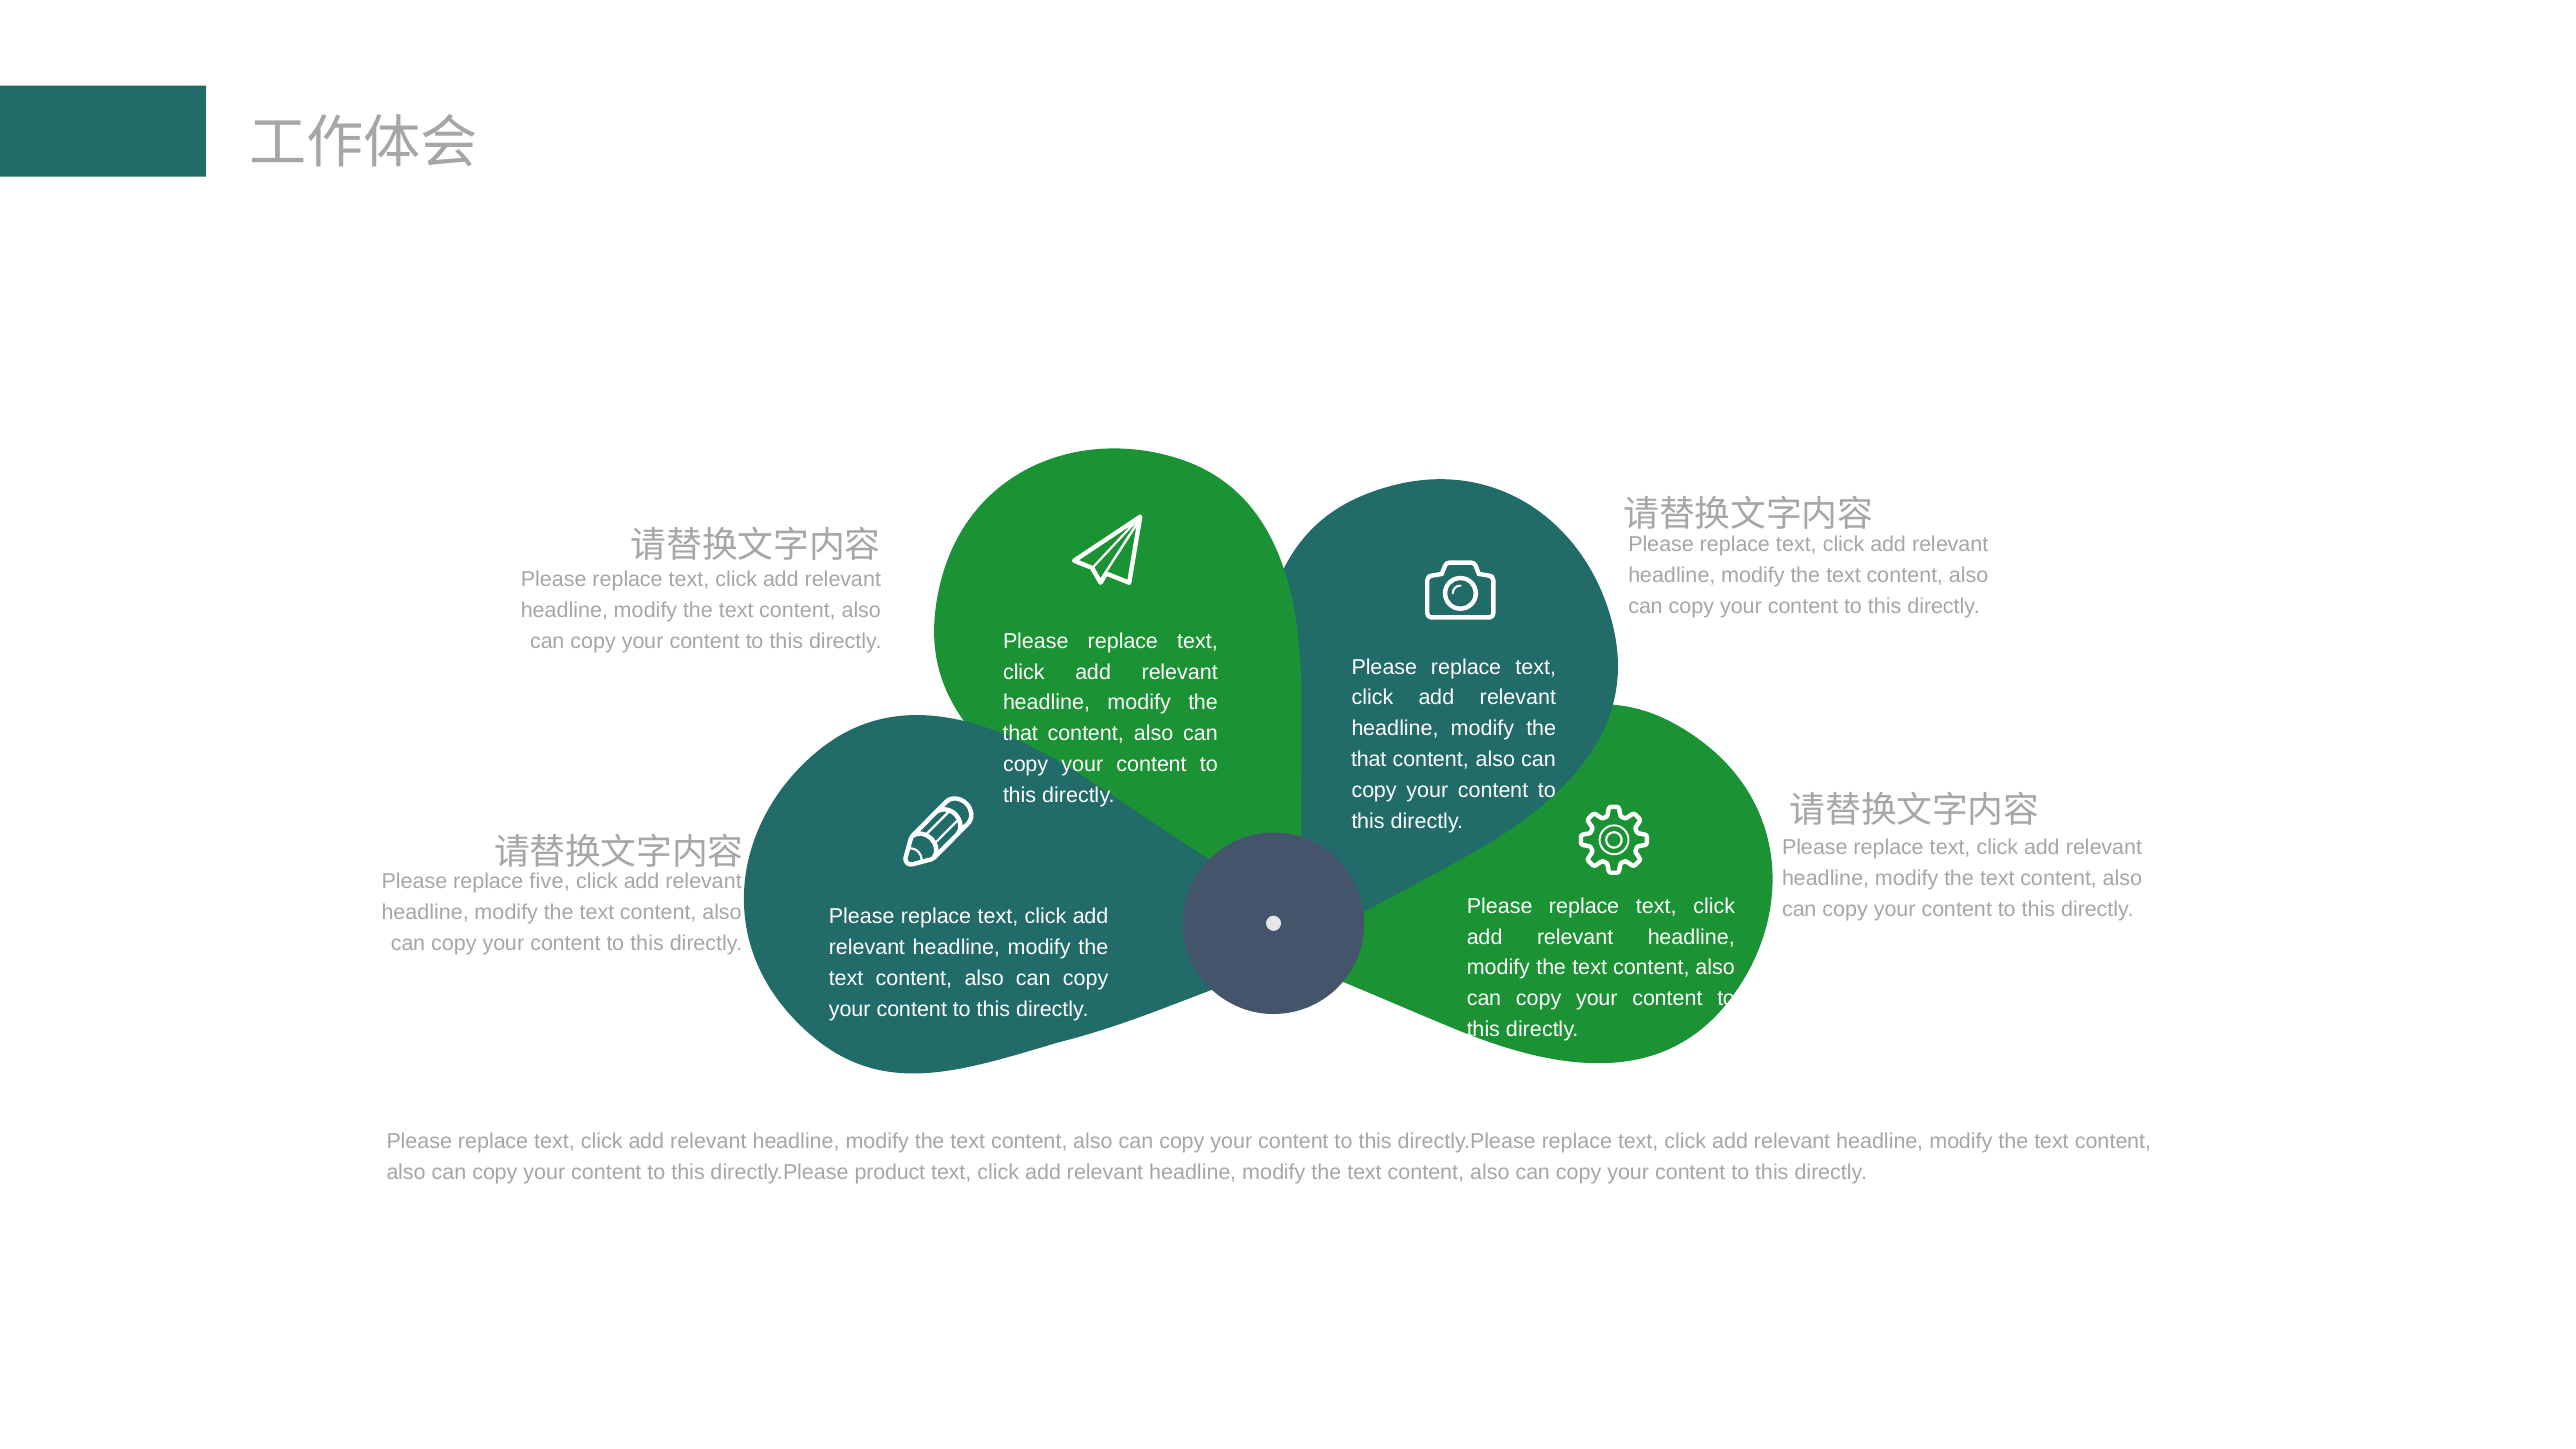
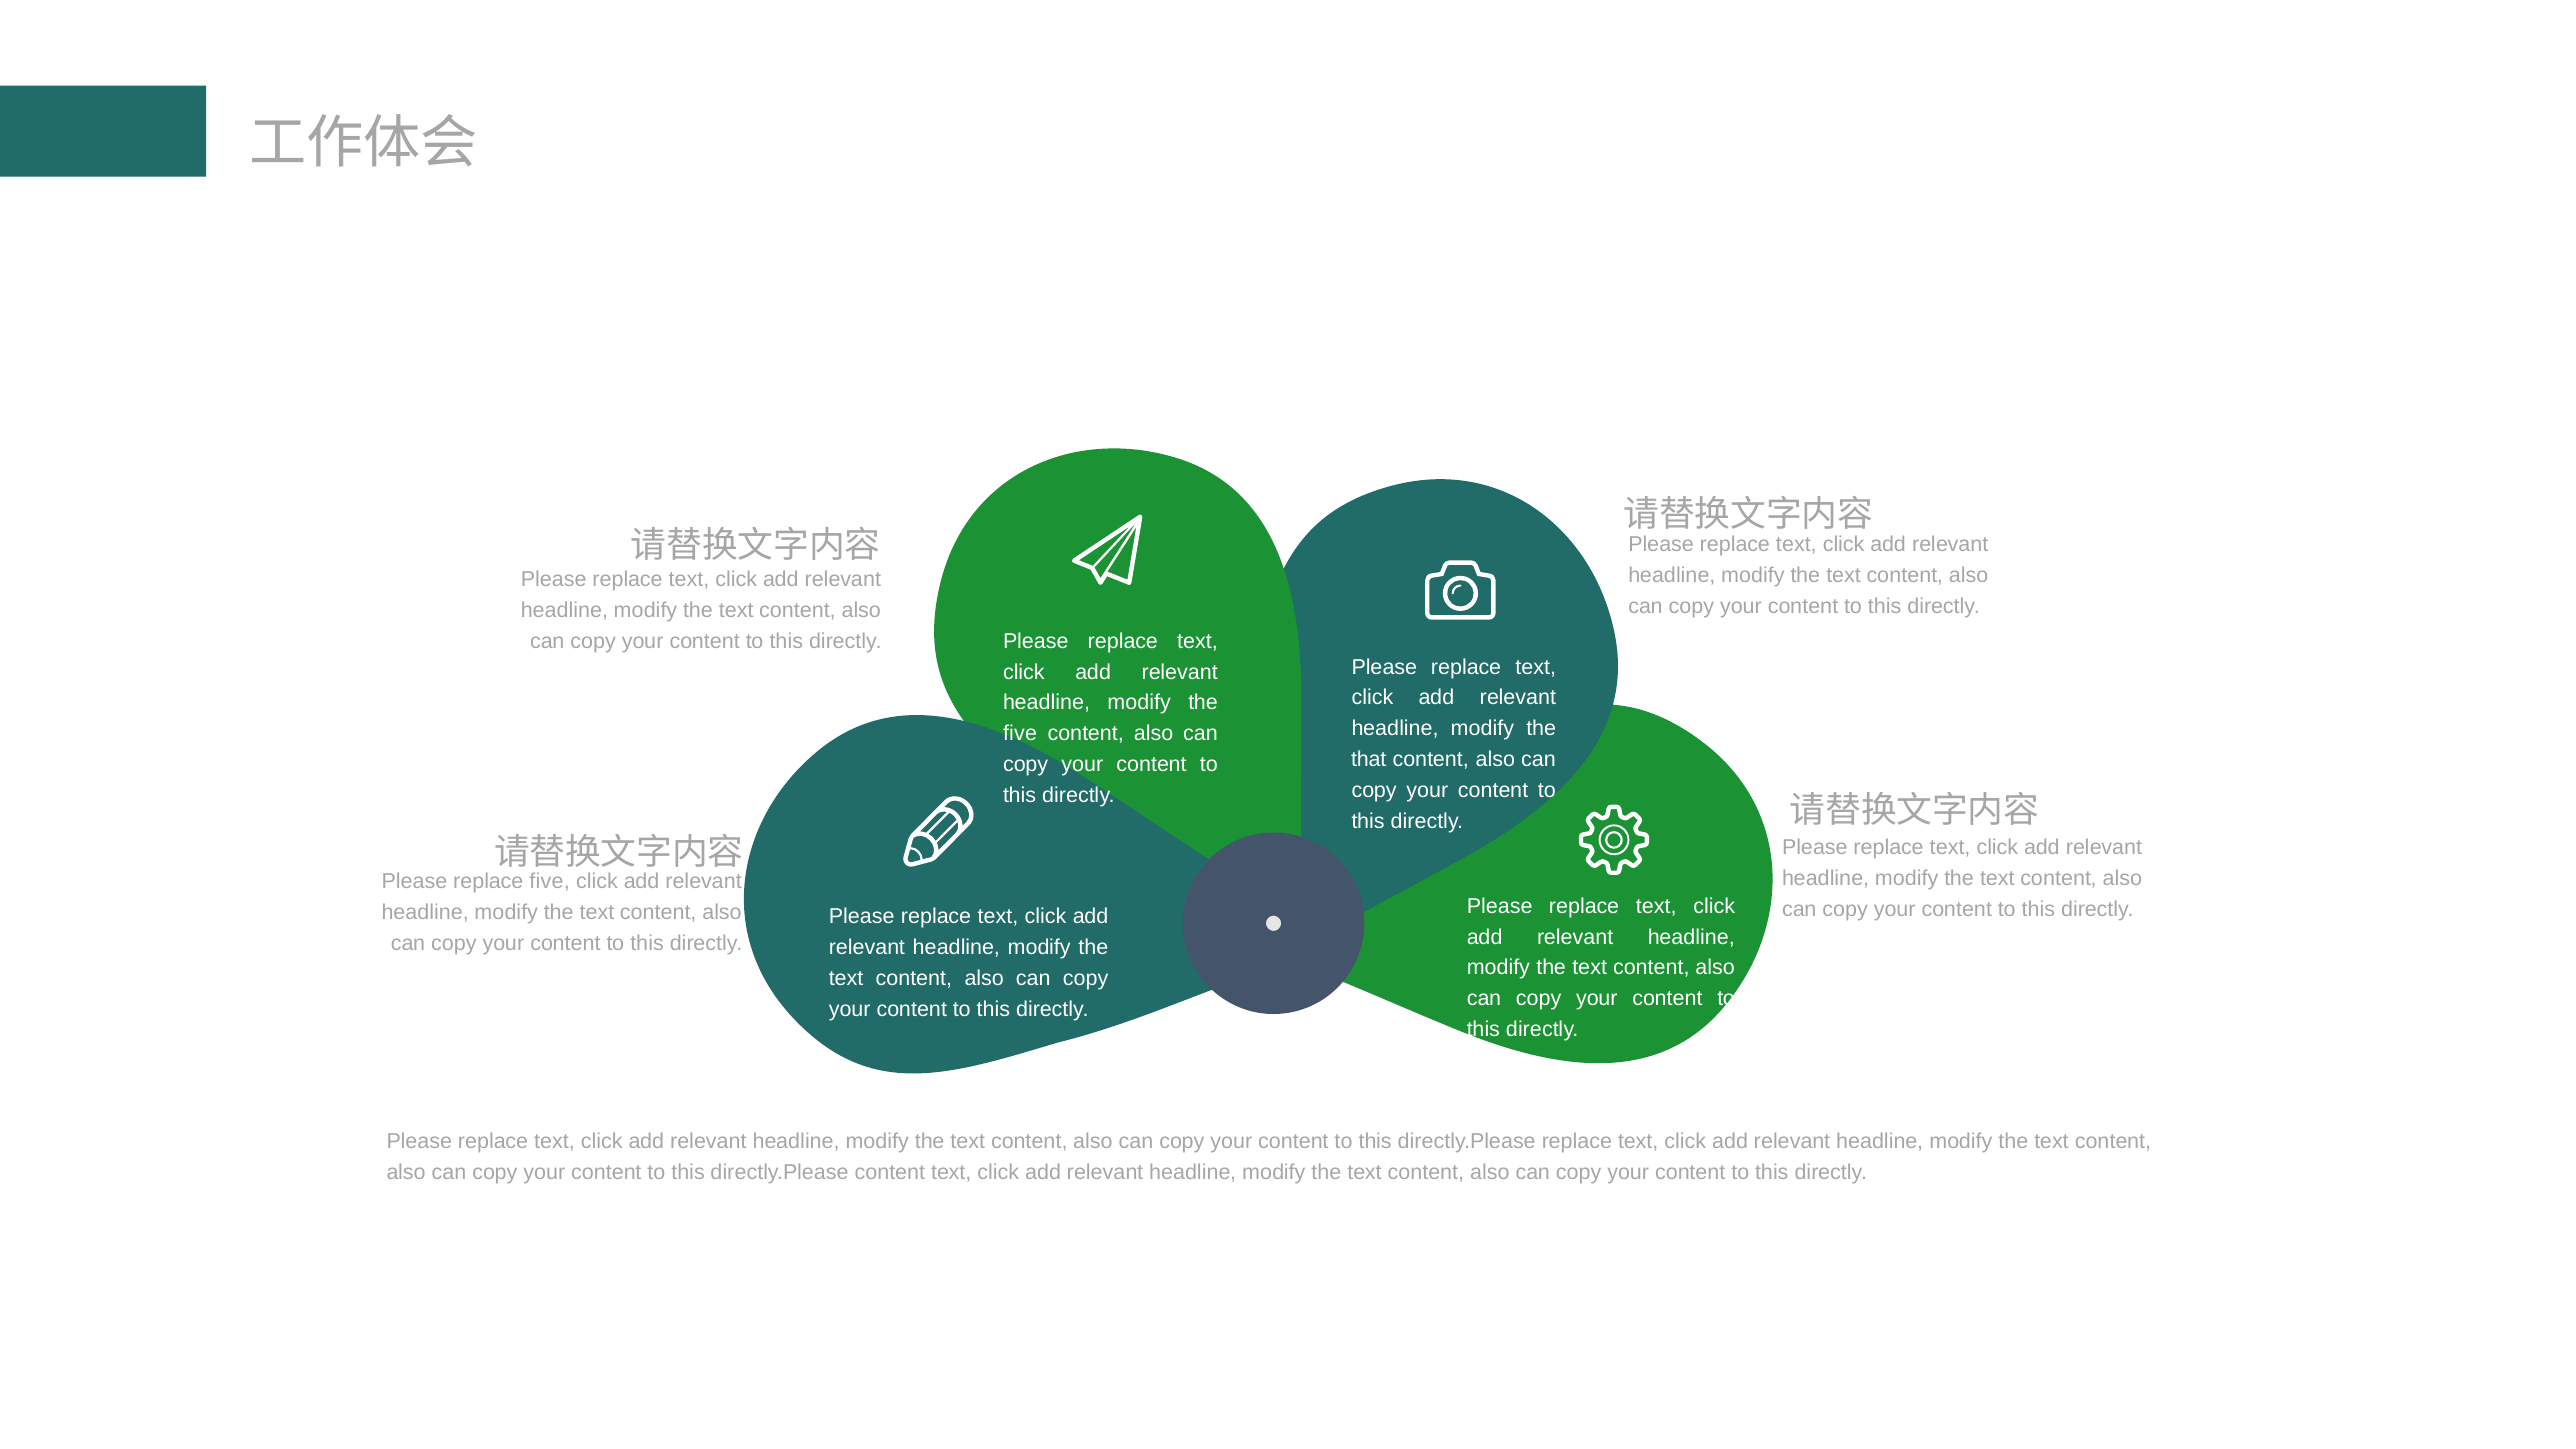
that: that -> five (1020, 734)
directly.Please product: product -> content (890, 1172)
